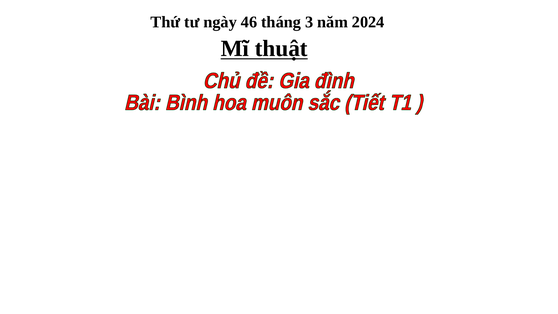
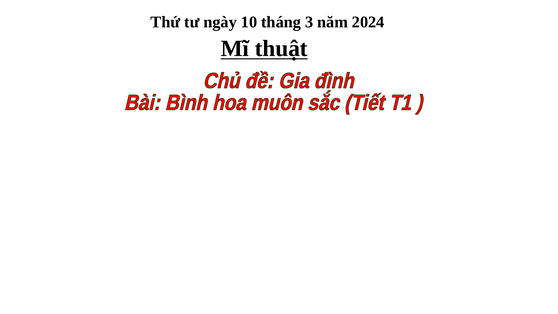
46: 46 -> 10 (249, 22)
